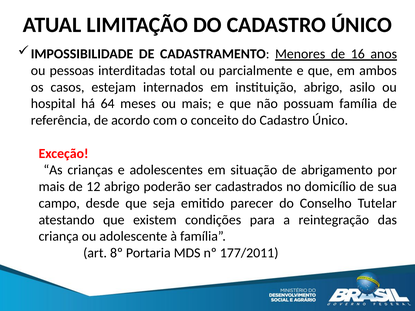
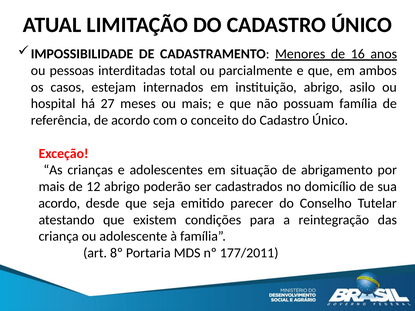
64: 64 -> 27 (108, 104)
campo: campo -> acordo (59, 203)
